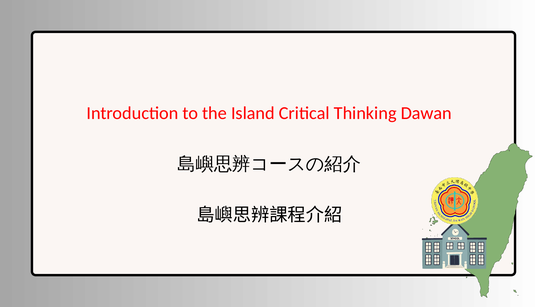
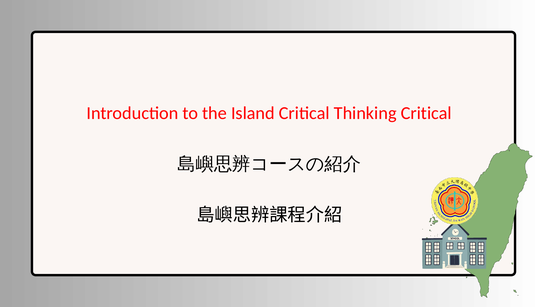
Thinking Dawan: Dawan -> Critical (426, 113)
